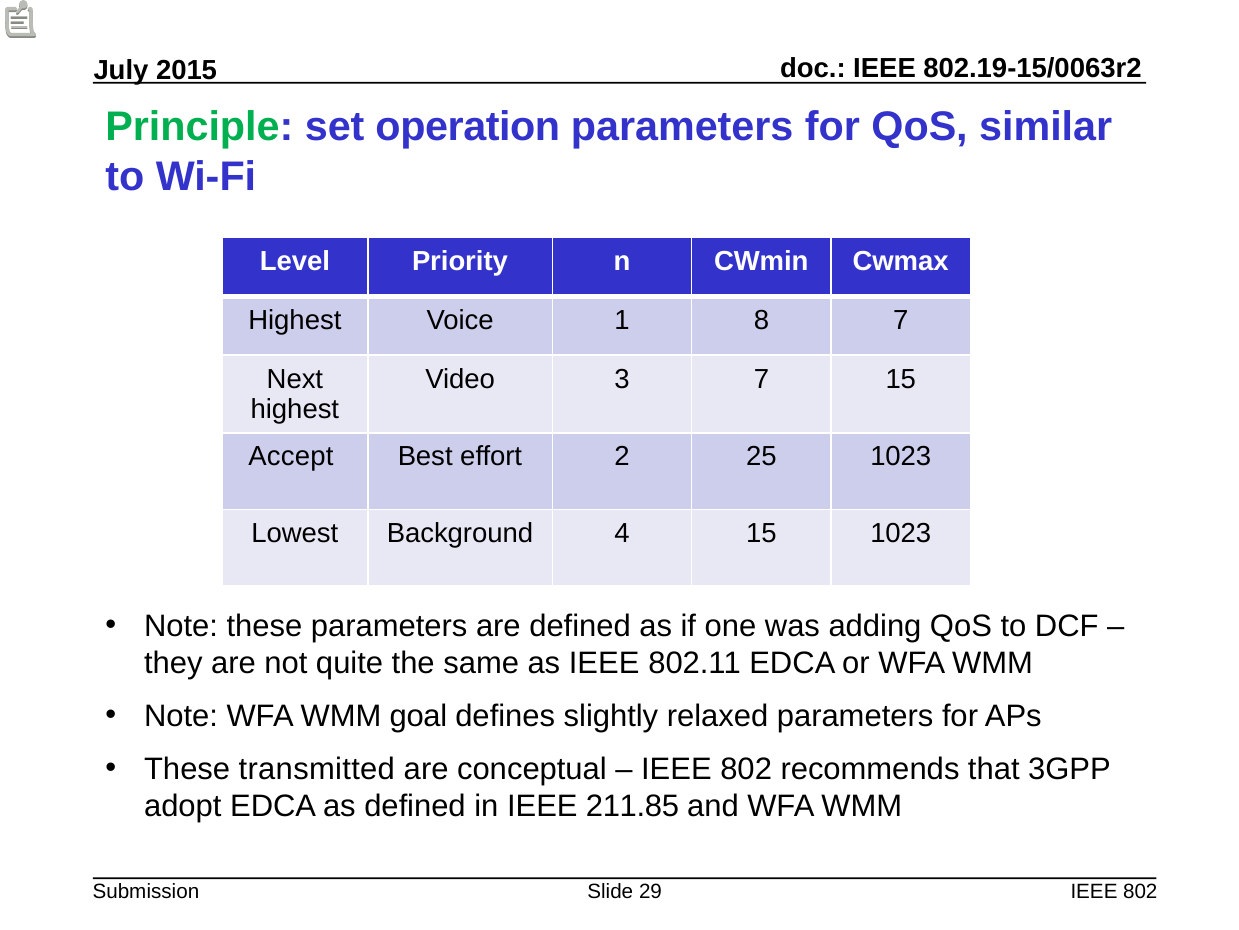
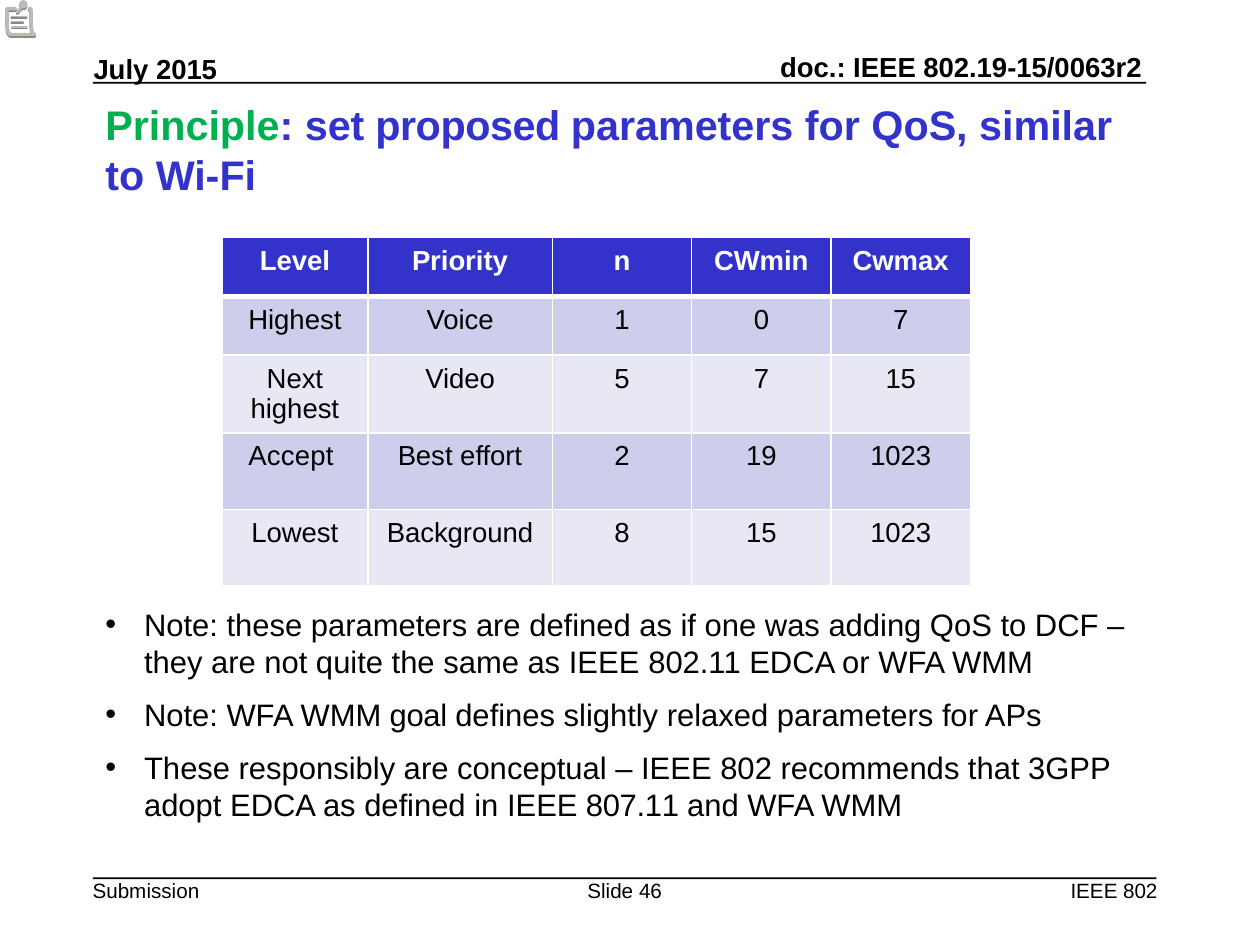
operation: operation -> proposed (468, 127)
8: 8 -> 0 (761, 320)
3: 3 -> 5 (622, 379)
25: 25 -> 19 (761, 456)
4: 4 -> 8 (622, 533)
transmitted: transmitted -> responsibly (317, 768)
211.85: 211.85 -> 807.11 (632, 806)
29: 29 -> 46 (650, 891)
